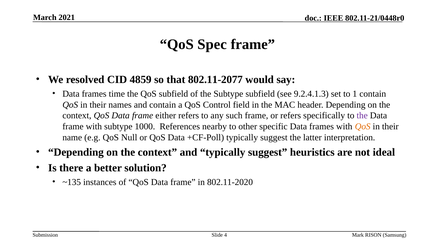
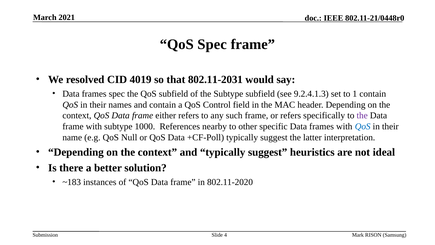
4859: 4859 -> 4019 (141, 80)
802.11-2077: 802.11-2077 -> 802.11-2031 (215, 80)
frames time: time -> spec (117, 94)
QoS colour: orange -> blue (363, 126)
~135: ~135 -> ~183 (72, 182)
